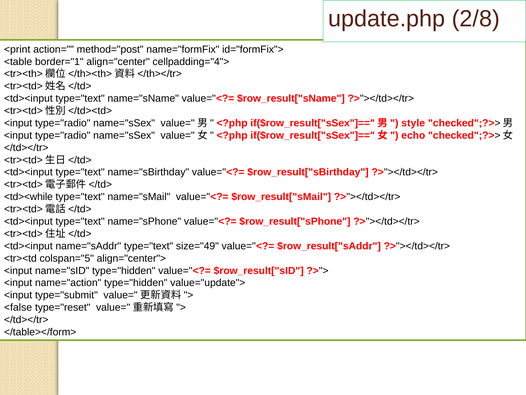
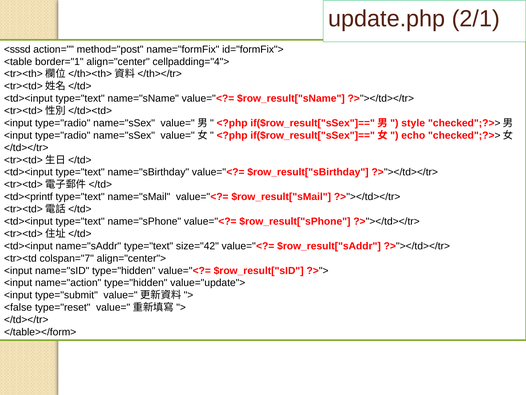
2/8: 2/8 -> 2/1 (476, 19)
<print: <print -> <sssd (17, 49)
<td><while: <td><while -> <td><printf (28, 197)
size="49: size="49 -> size="42 (197, 246)
colspan="5: colspan="5 -> colspan="7 (67, 258)
